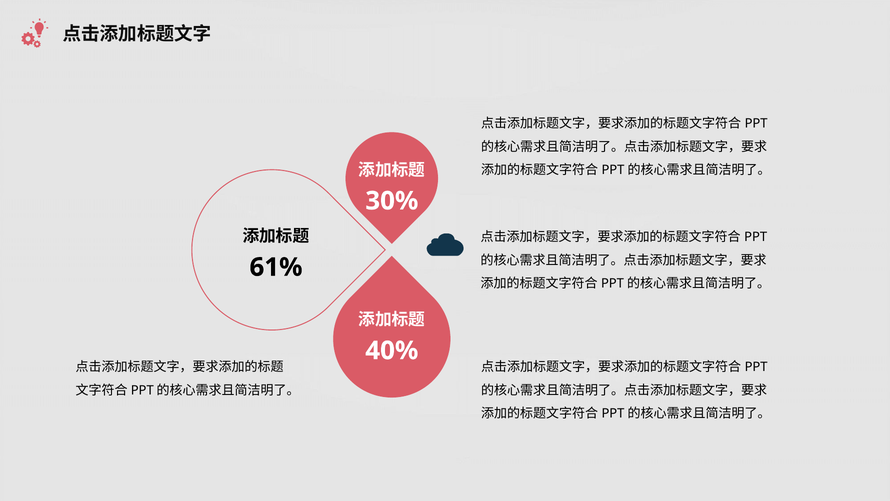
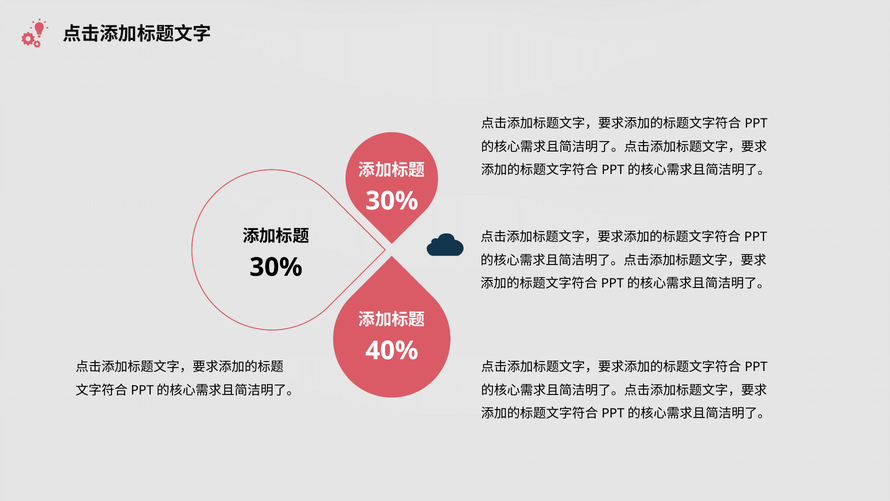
61%: 61% -> 30% (276, 267)
